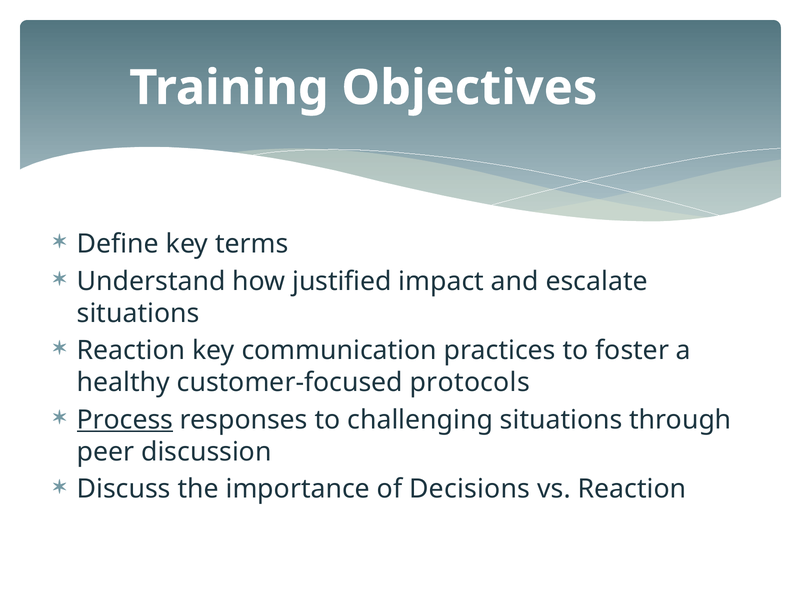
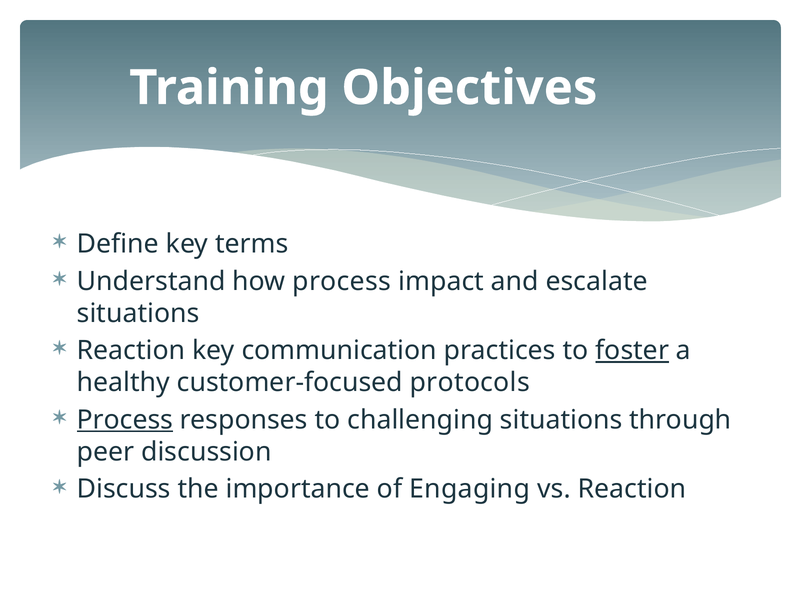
how justified: justified -> process (342, 281)
foster underline: none -> present (632, 351)
Decisions: Decisions -> Engaging (470, 489)
